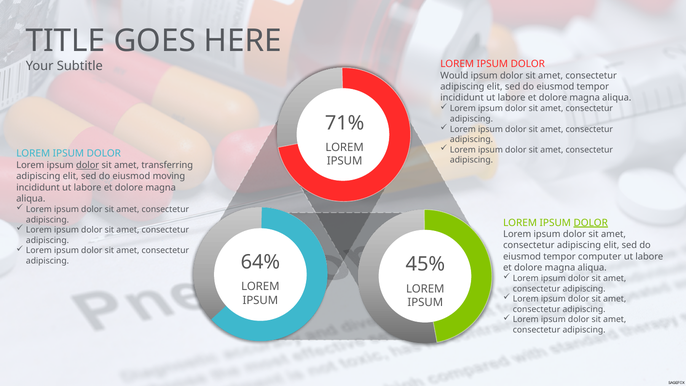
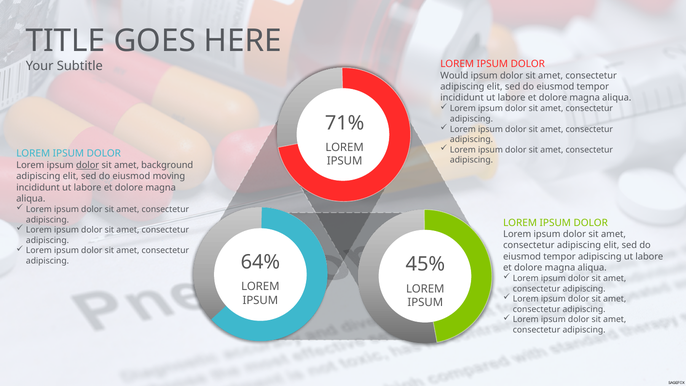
transferring: transferring -> background (167, 165)
DOLOR underline: present -> none (591, 223)
tempor computer: computer -> adipiscing (600, 257)
